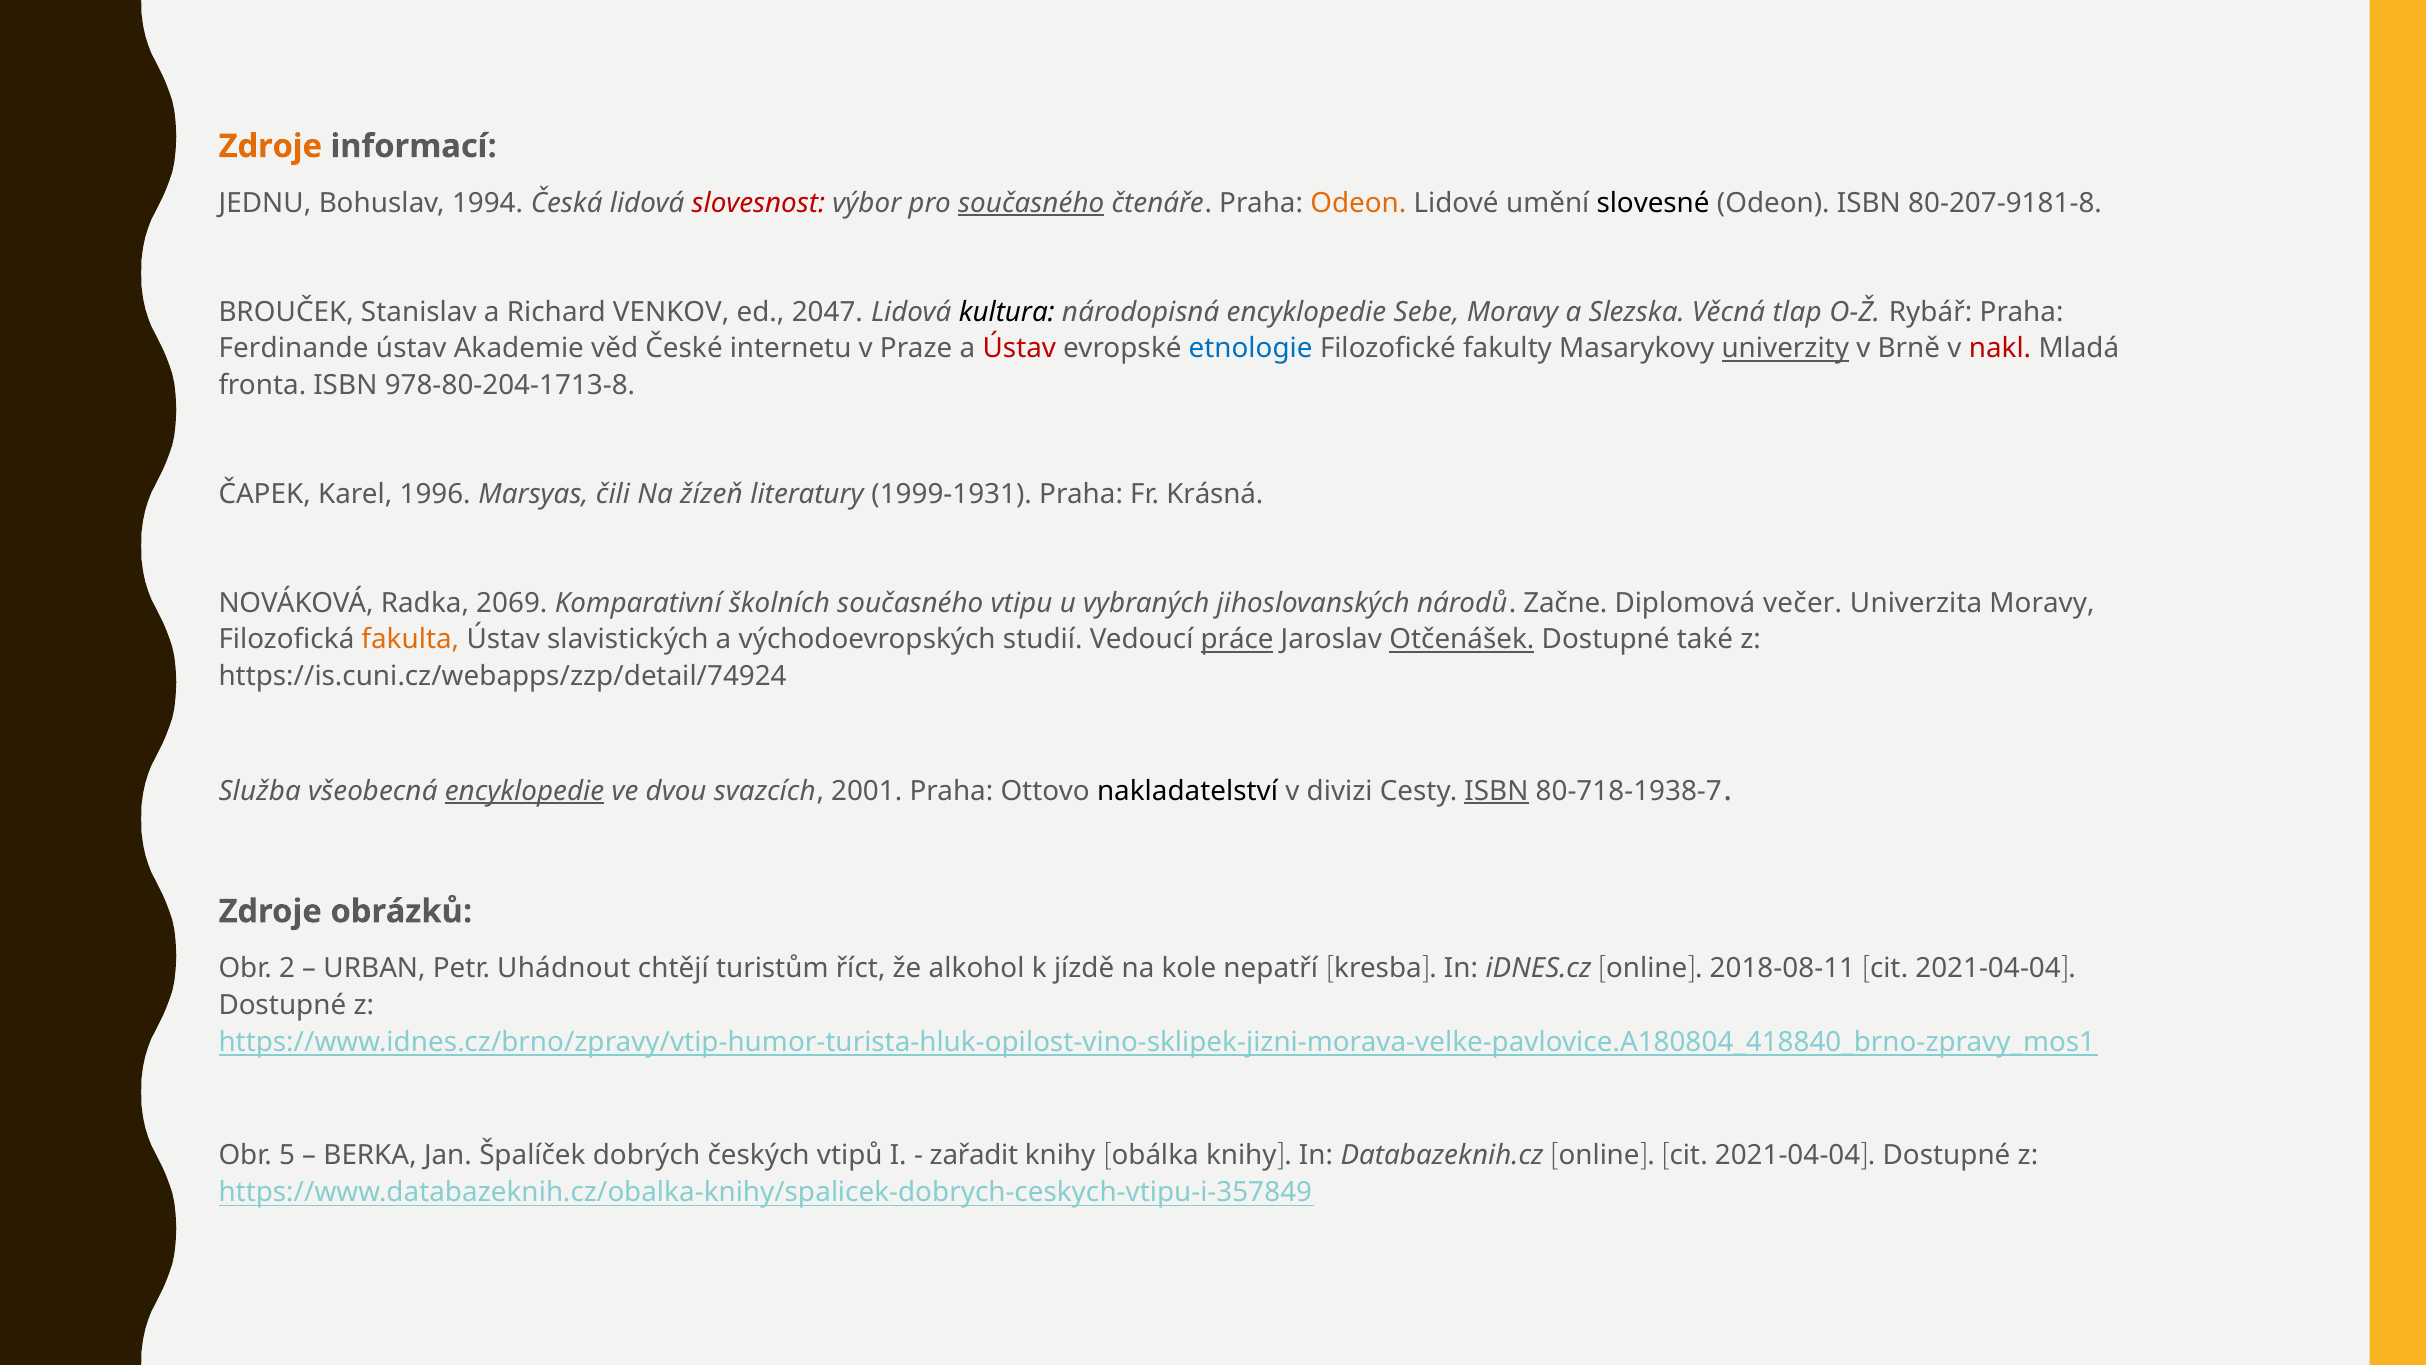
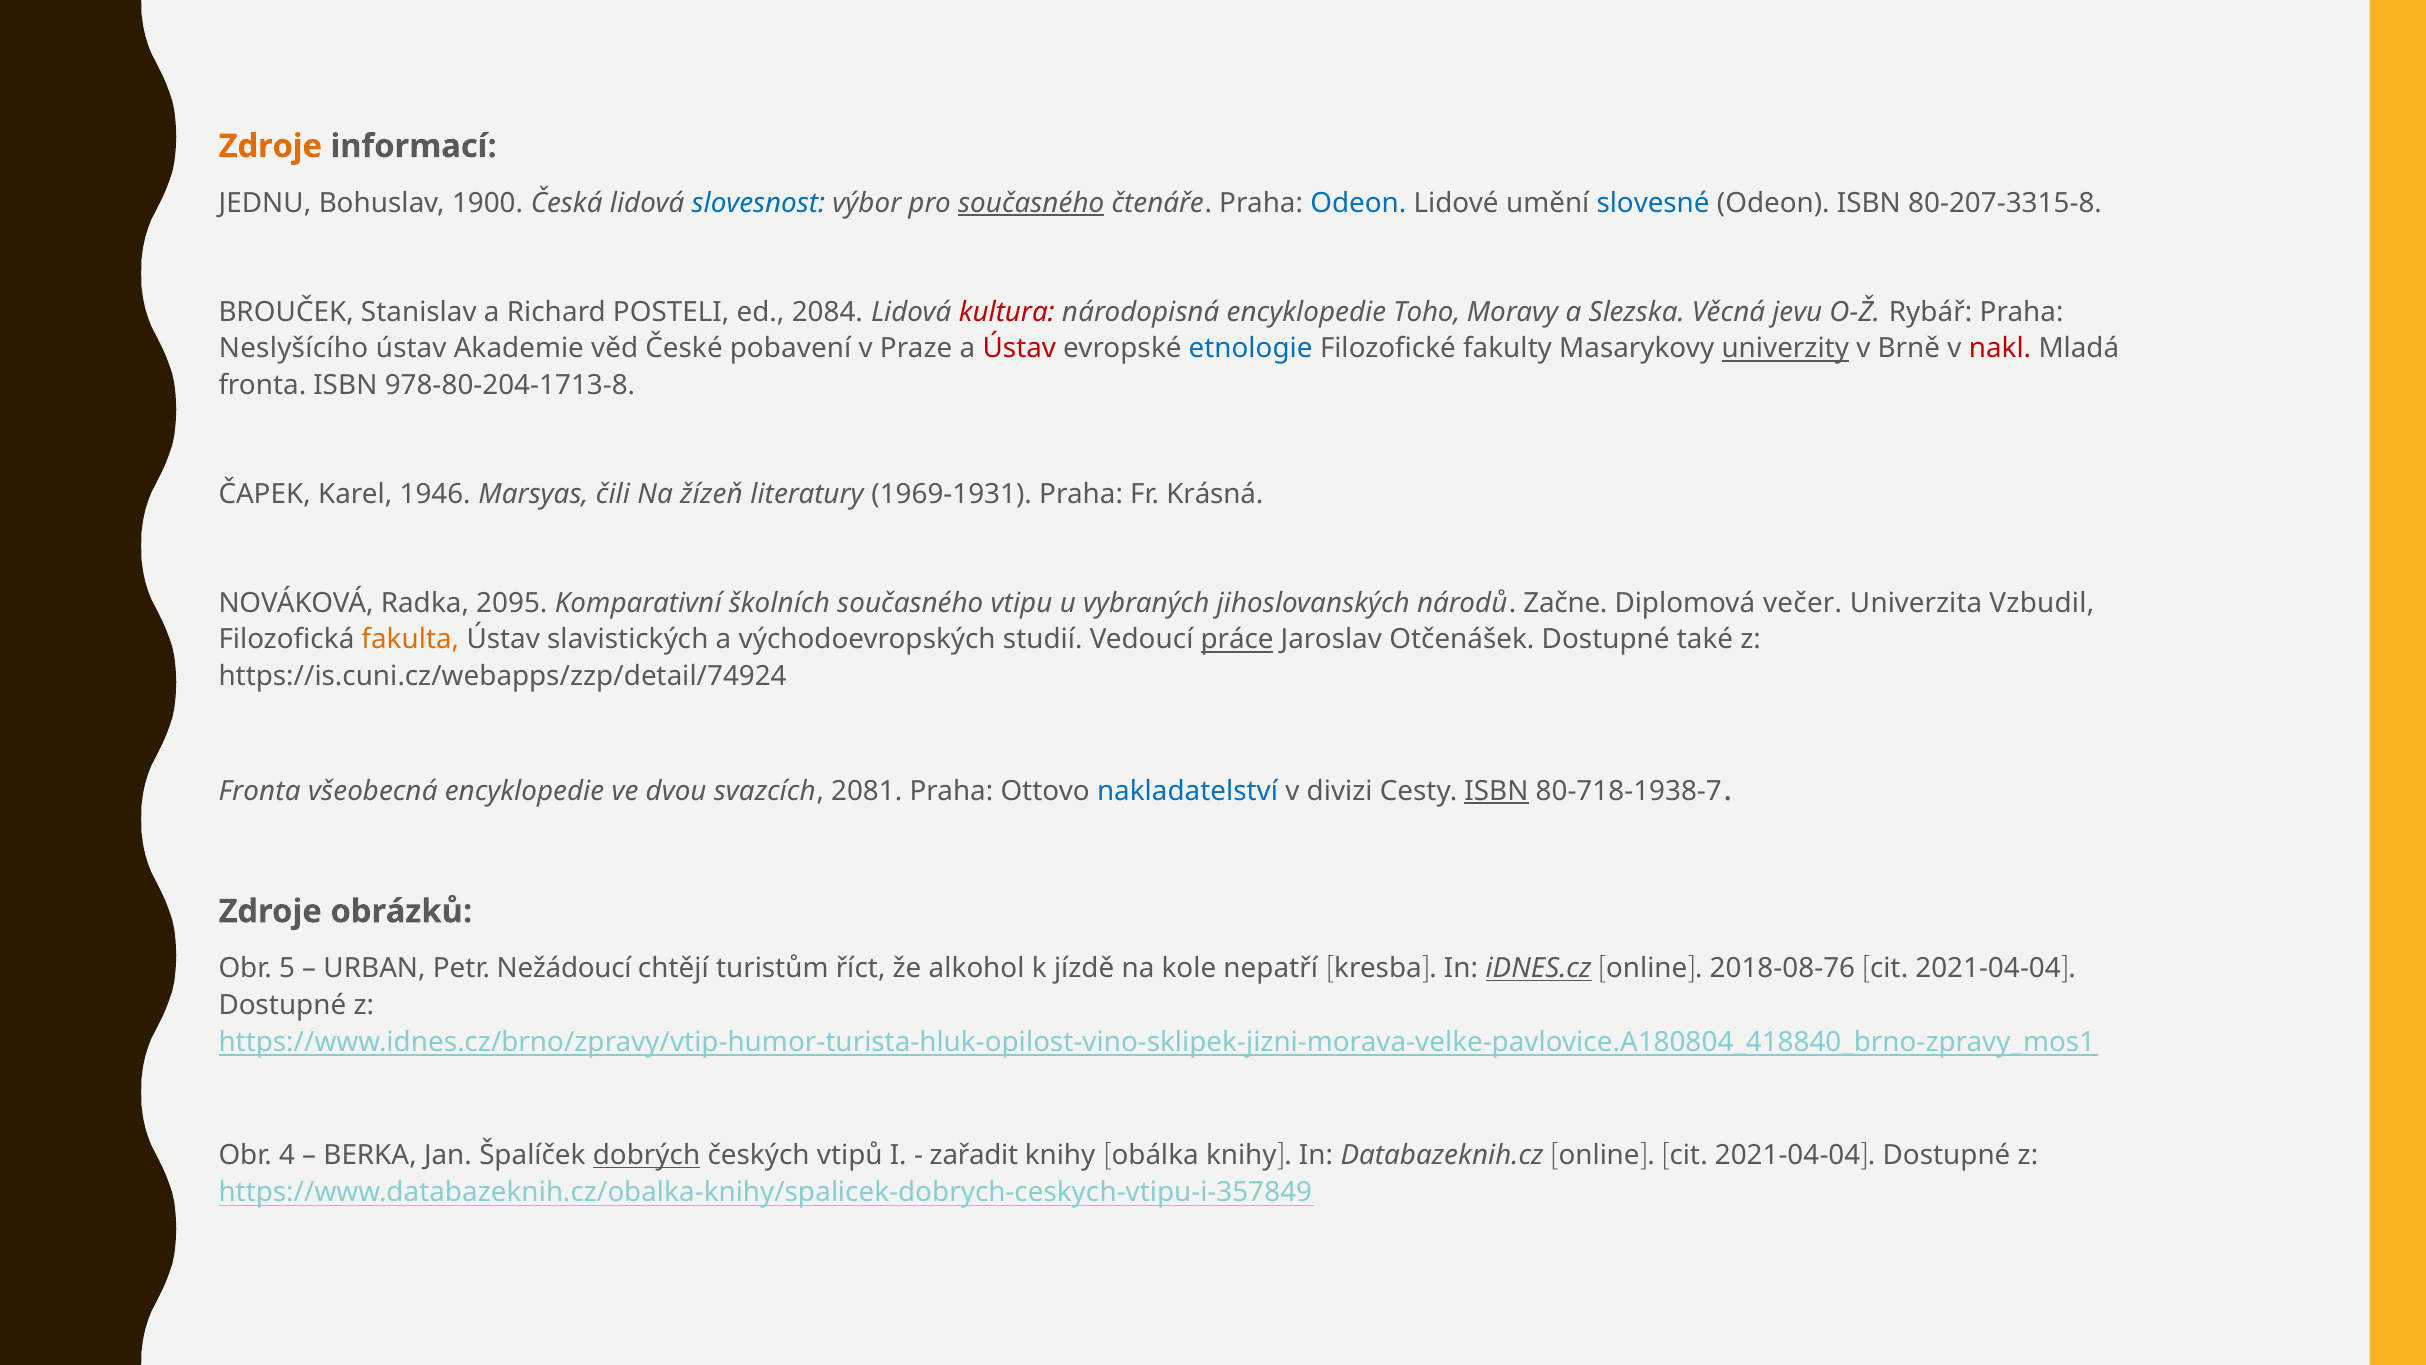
1994: 1994 -> 1900 (488, 203)
slovesnost colour: red -> blue (758, 203)
Odeon colour: orange -> blue (1358, 203)
slovesné colour: black -> blue (1653, 203)
80-207-9181-8: 80-207-9181-8 -> 80-207-3315-8 (2005, 203)
VENKOV: VENKOV -> POSTELI (671, 312)
2047: 2047 -> 2084 (827, 312)
kultura colour: black -> red (1007, 312)
Sebe: Sebe -> Toho (1427, 312)
tlap: tlap -> jevu (1797, 312)
Ferdinande: Ferdinande -> Neslyšícího (293, 349)
internetu: internetu -> pobavení (791, 349)
1996: 1996 -> 1946 (435, 494)
1999-1931: 1999-1931 -> 1969-1931 (952, 494)
2069: 2069 -> 2095 (512, 603)
Univerzita Moravy: Moravy -> Vzbudil (2042, 603)
Otčenášek underline: present -> none (1462, 640)
Služba: Služba -> Fronta (260, 791)
encyklopedie underline: present -> none (525, 791)
2001: 2001 -> 2081 (867, 791)
nakladatelství colour: black -> blue (1188, 791)
2: 2 -> 5 (287, 968)
Uhádnout: Uhádnout -> Nežádoucí (564, 968)
iDNES.cz underline: none -> present (1539, 968)
2018-08-11: 2018-08-11 -> 2018-08-76 (1782, 968)
5: 5 -> 4 (287, 1155)
dobrých underline: none -> present (646, 1155)
